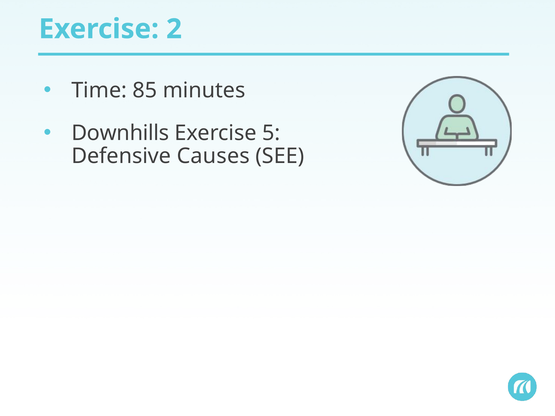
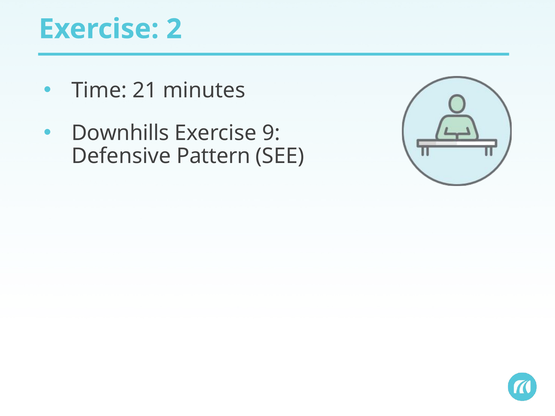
85: 85 -> 21 (145, 90)
5: 5 -> 9 (271, 133)
Causes: Causes -> Pattern (213, 156)
